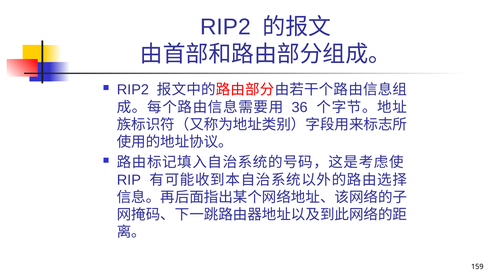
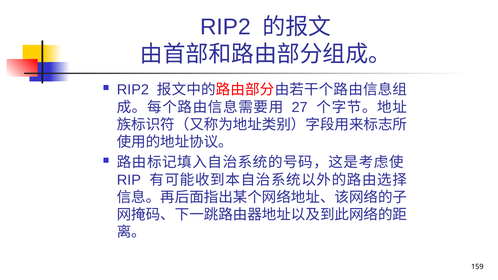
36: 36 -> 27 (300, 107)
